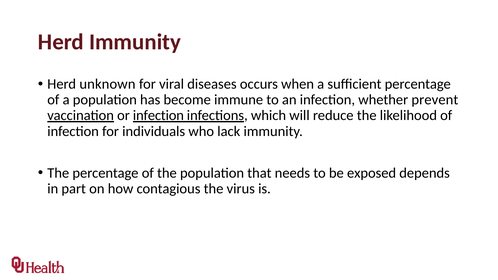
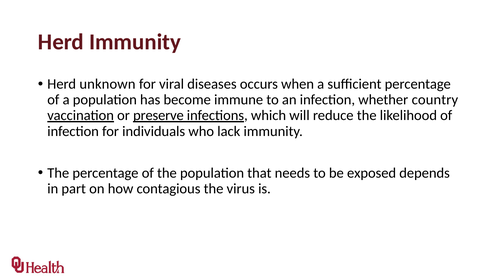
prevent: prevent -> country (435, 100)
or infection: infection -> preserve (158, 116)
